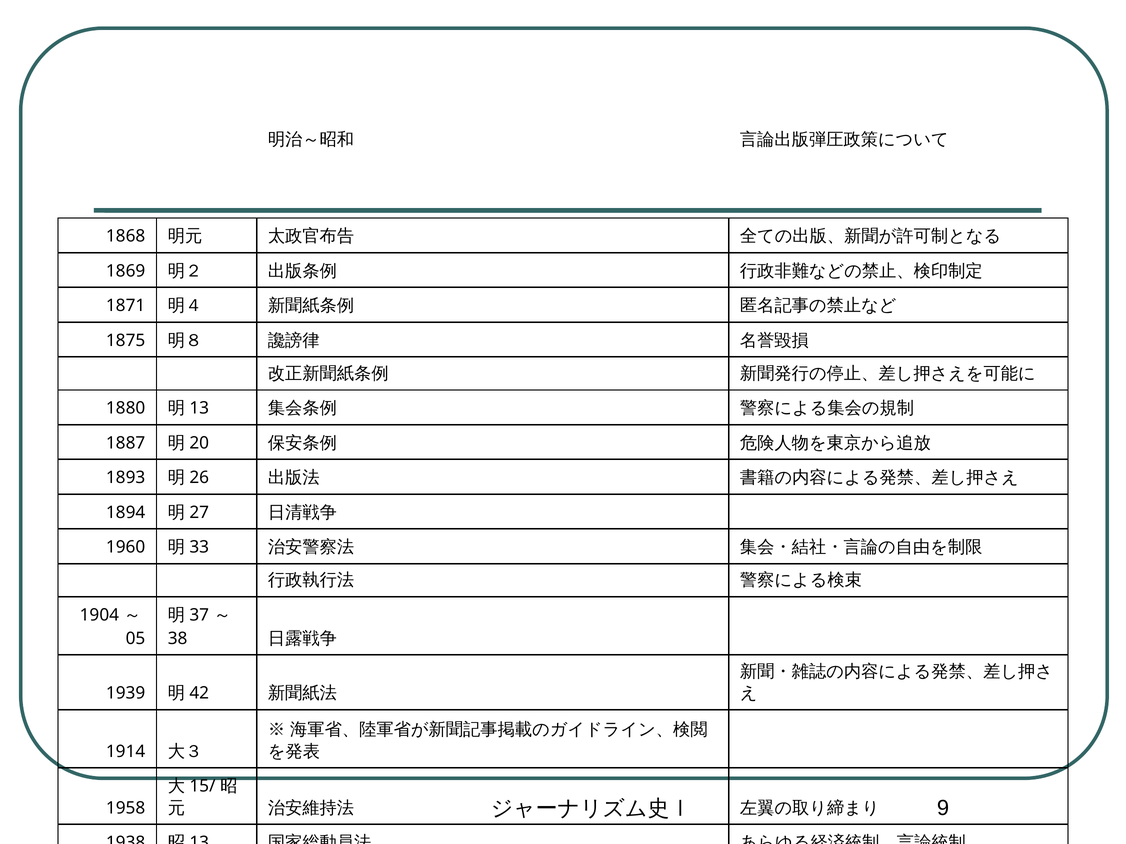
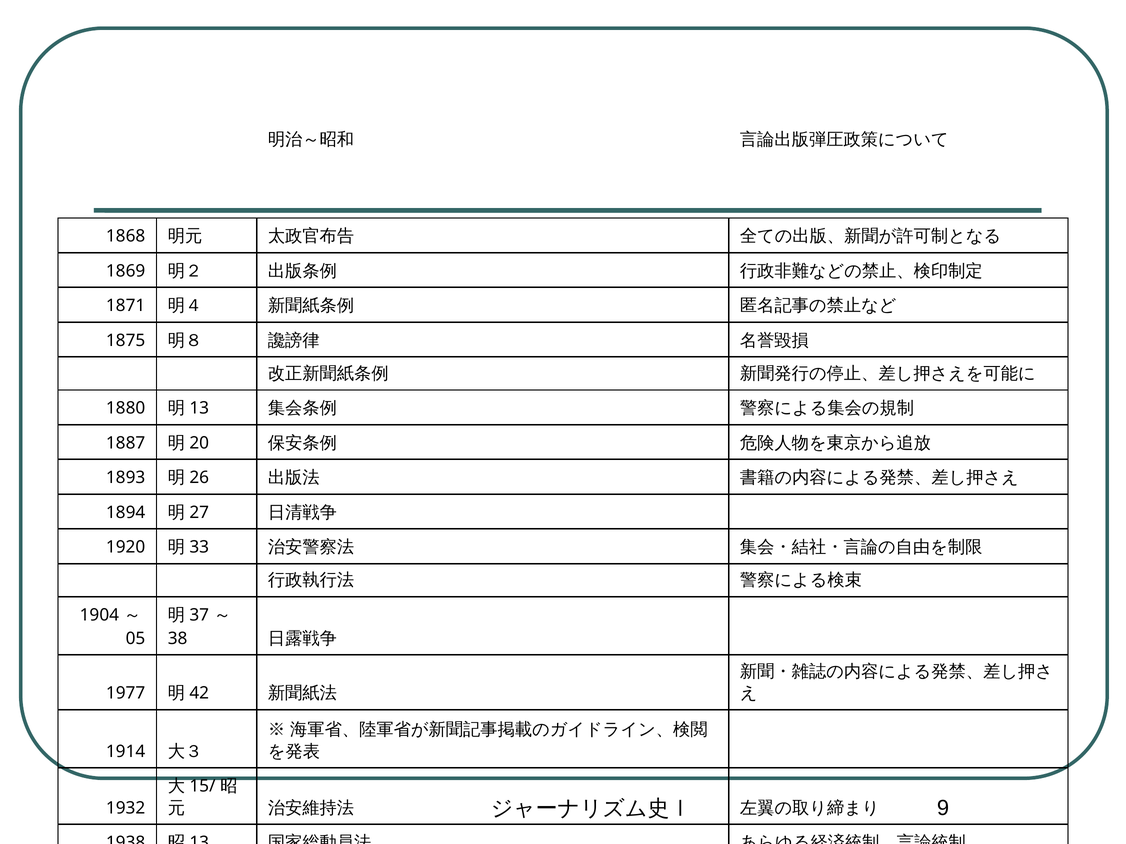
1960: 1960 -> 1920 (126, 548)
1939: 1939 -> 1977 (126, 694)
1958: 1958 -> 1932 (126, 808)
